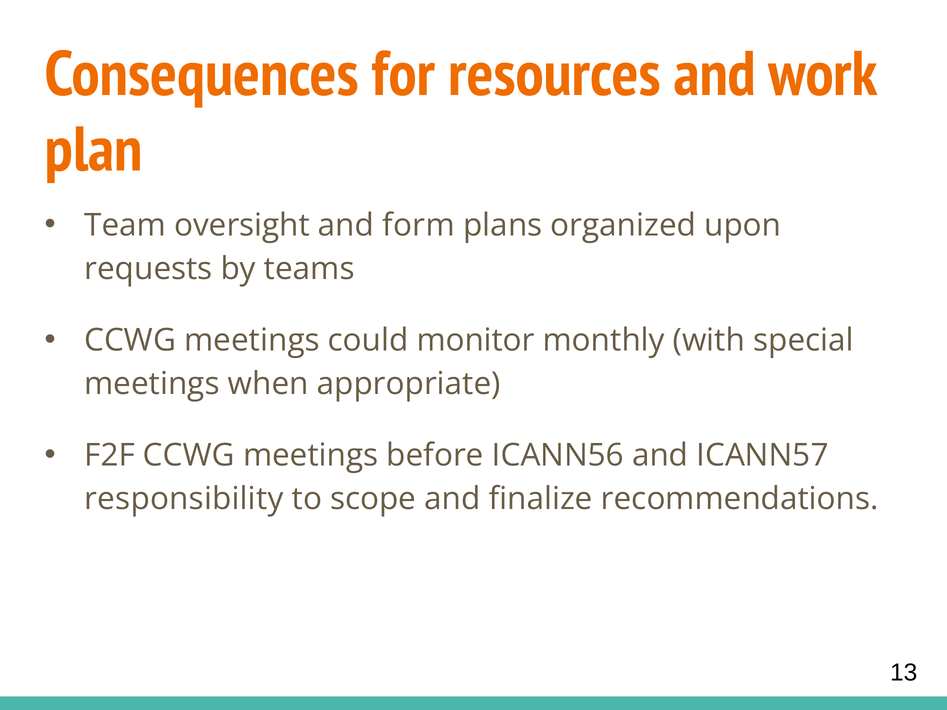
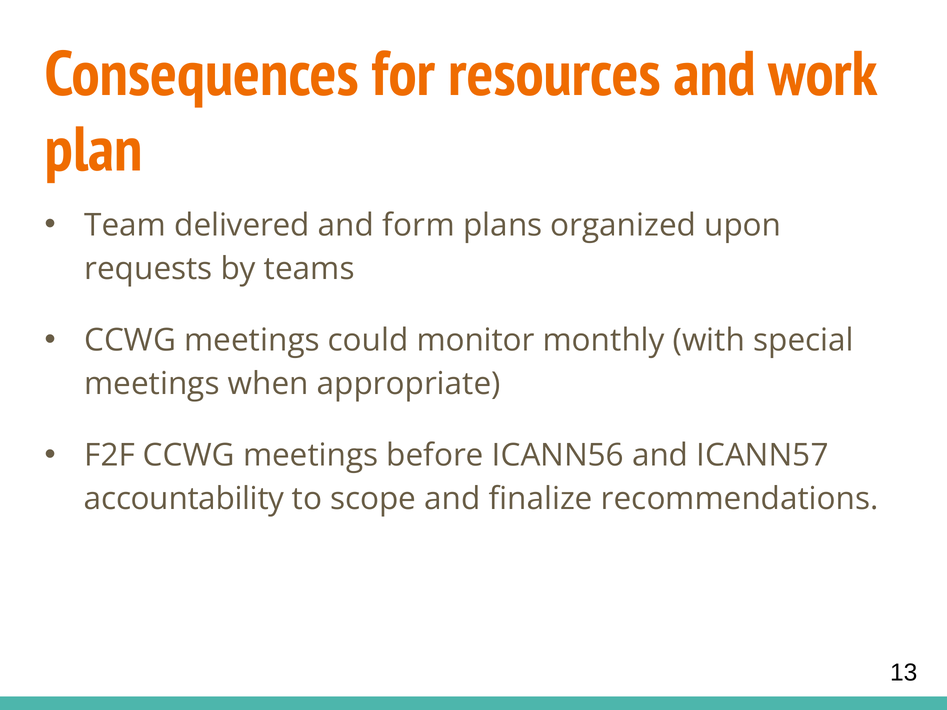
oversight: oversight -> delivered (242, 225)
responsibility: responsibility -> accountability (184, 499)
